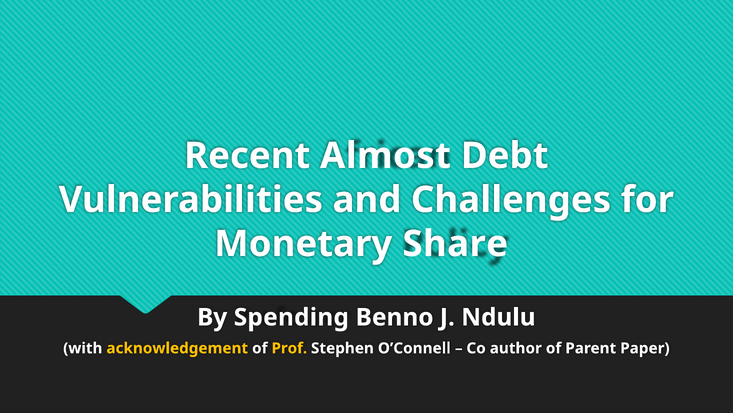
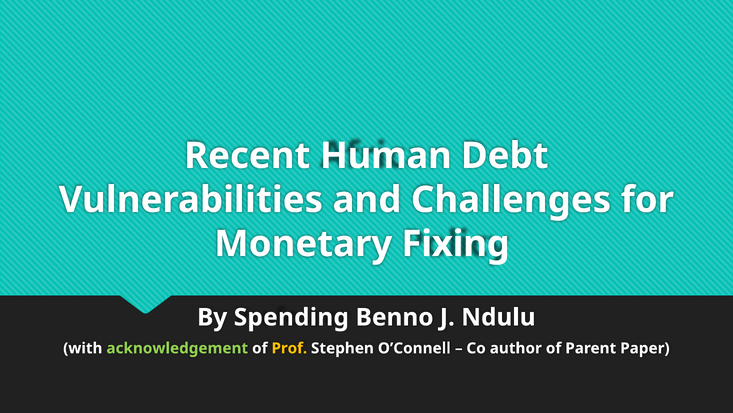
Almost: Almost -> Human (386, 156)
Share: Share -> Fixing (456, 244)
acknowledgement colour: yellow -> light green (177, 348)
